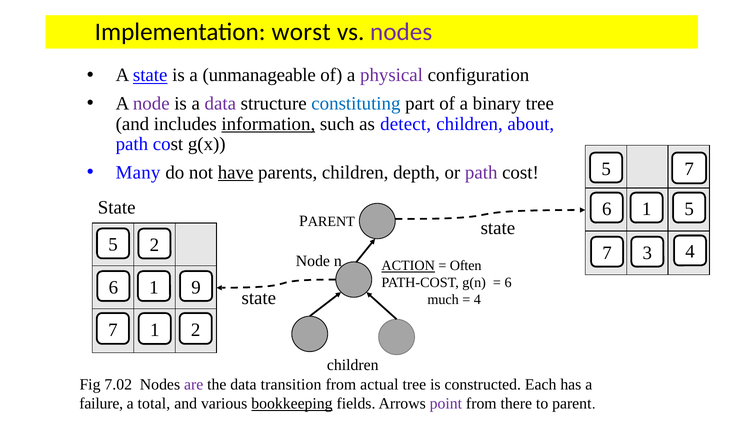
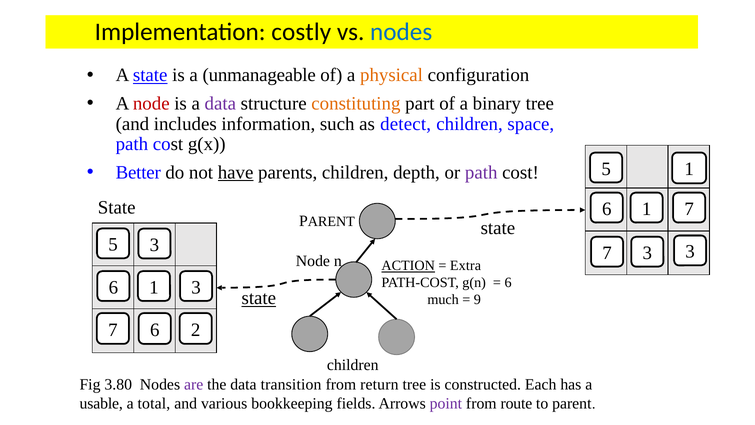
worst: worst -> costly (301, 32)
nodes colour: purple -> blue (401, 32)
physical colour: purple -> orange (392, 75)
node colour: purple -> red (151, 103)
constituting colour: blue -> orange (356, 103)
information underline: present -> none (268, 124)
about: about -> space (531, 124)
7: 7 -> 1 (689, 169)
Many: Many -> Better (138, 172)
1 5: 5 -> 7 (689, 209)
5 2: 2 -> 3 (154, 245)
3 4: 4 -> 3 (690, 252)
Often: Often -> Extra (466, 266)
1 9: 9 -> 3 (196, 287)
state underline: none -> present (259, 298)
4: 4 -> 9 (477, 300)
7 1: 1 -> 6 (155, 330)
7.02: 7.02 -> 3.80 (118, 384)
actual: actual -> return (379, 384)
failure: failure -> usable (101, 403)
bookkeeping underline: present -> none (292, 403)
there: there -> route (516, 403)
